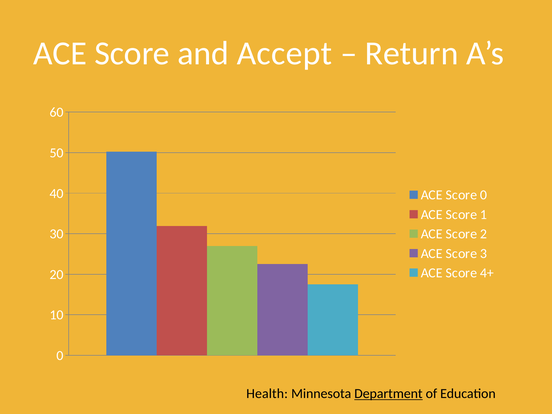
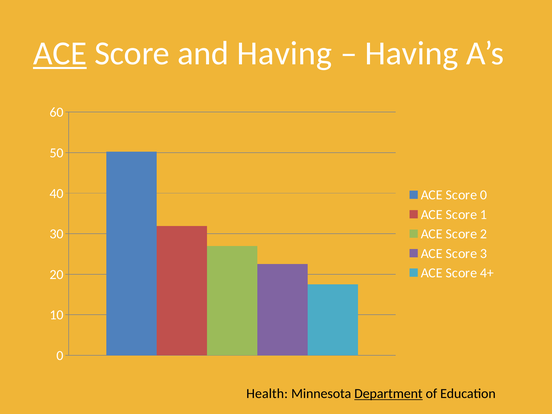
ACE underline: none -> present (60, 53)
and Accept: Accept -> Having (285, 53)
Return: Return -> Having (412, 53)
